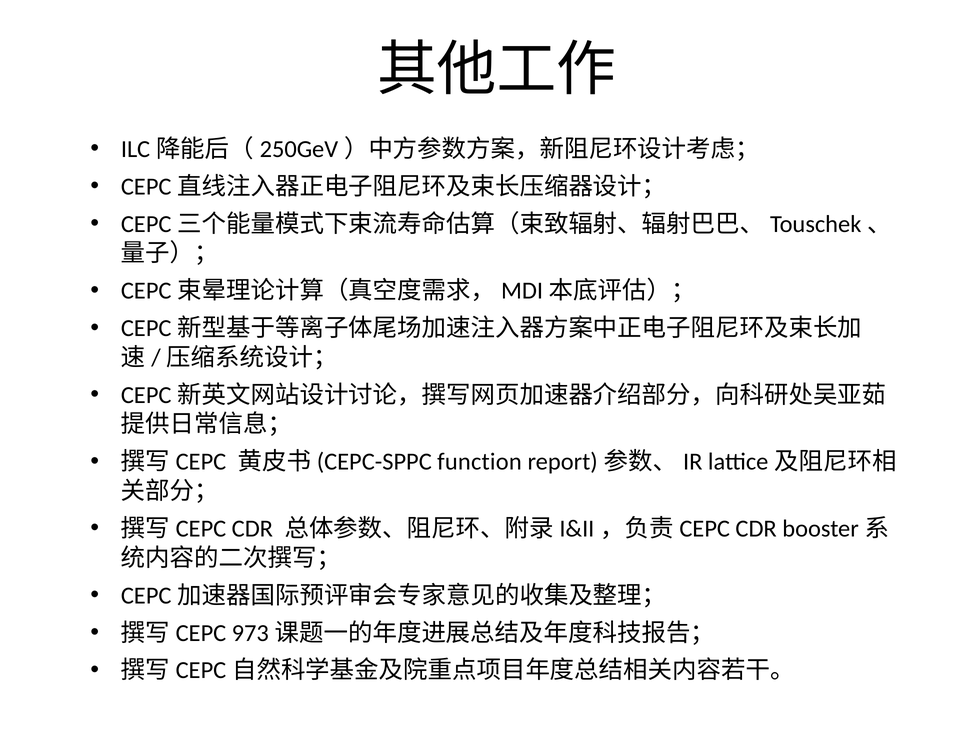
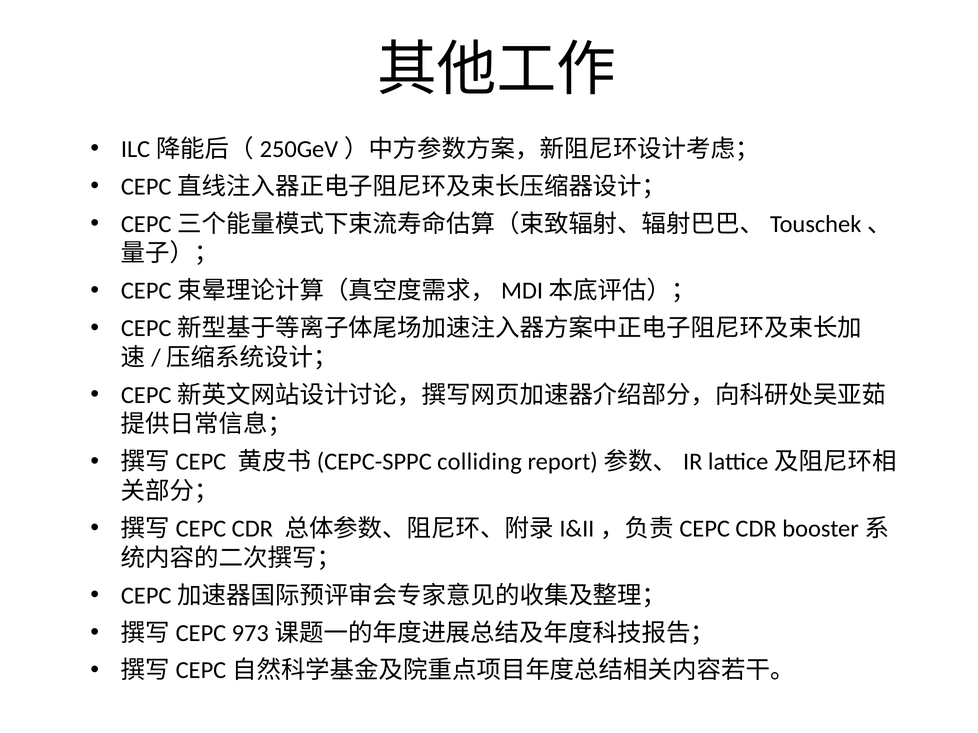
function: function -> colliding (479, 462)
